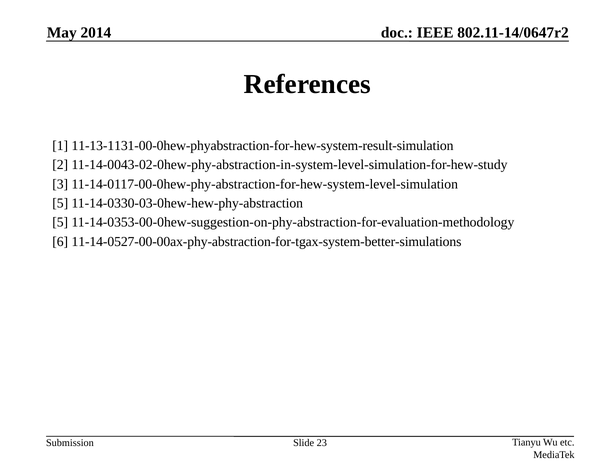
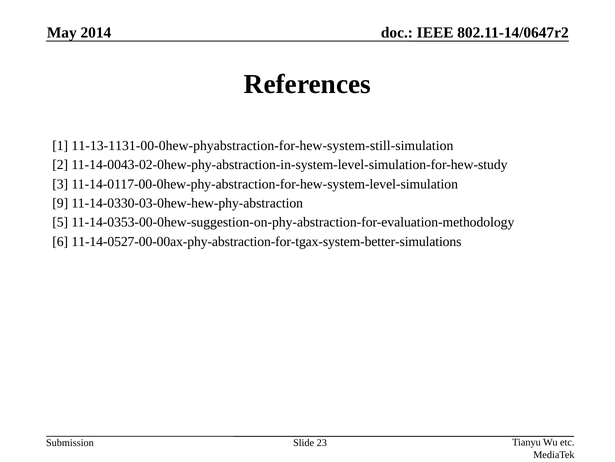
11-13-1131-00-0hew-phyabstraction-for-hew-system-result-simulation: 11-13-1131-00-0hew-phyabstraction-for-hew-system-result-simulation -> 11-13-1131-00-0hew-phyabstraction-for-hew-system-still-simulation (262, 145)
5: 5 -> 9 (60, 203)
